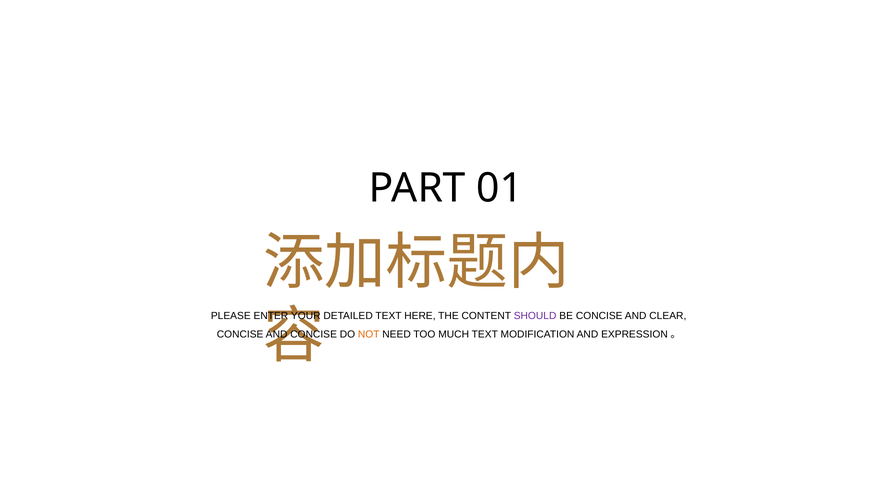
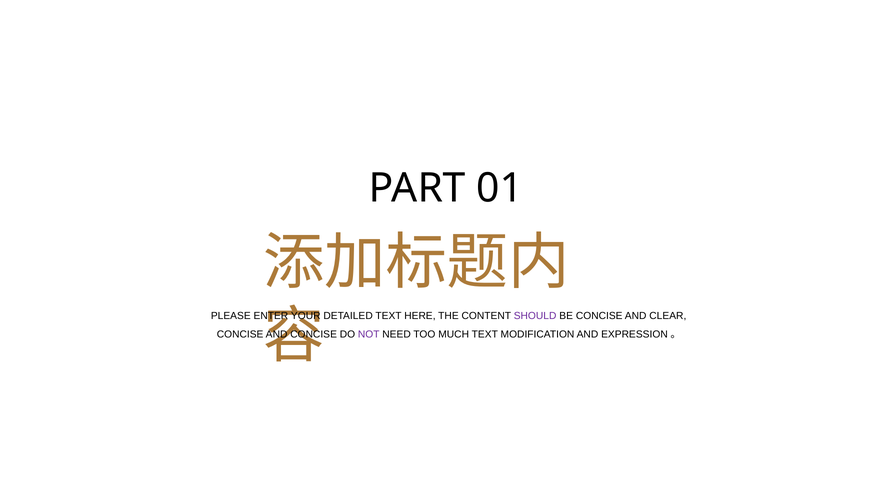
NOT colour: orange -> purple (369, 334)
